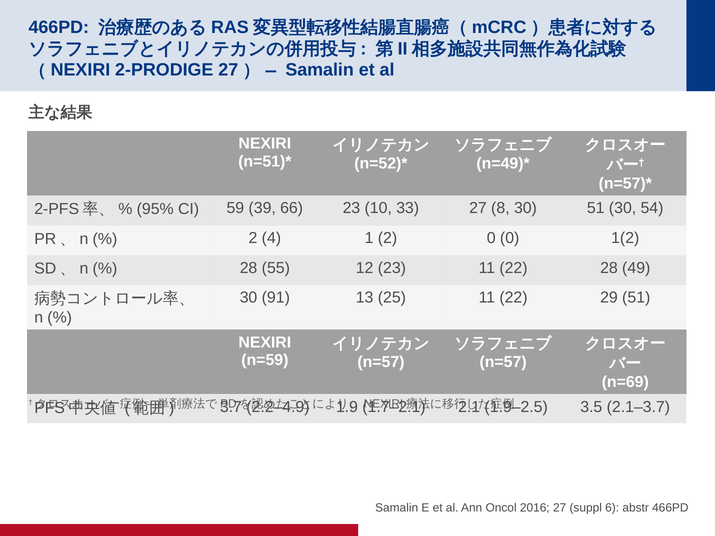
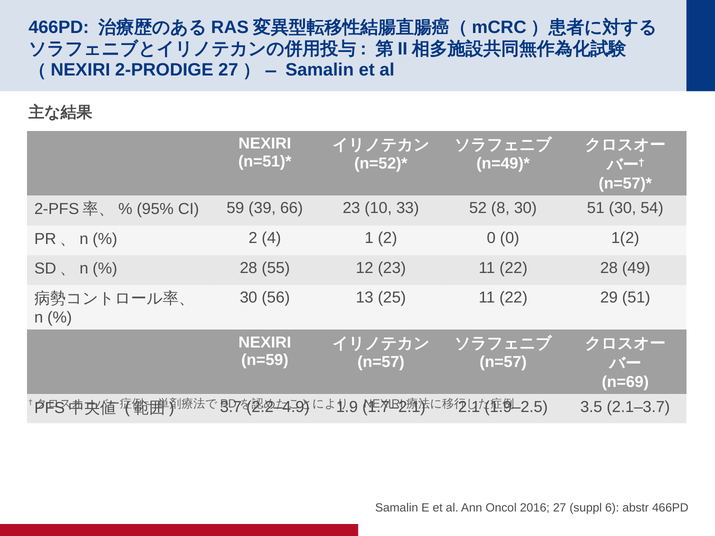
33 27: 27 -> 52 (478, 208)
91: 91 -> 56 (276, 298)
